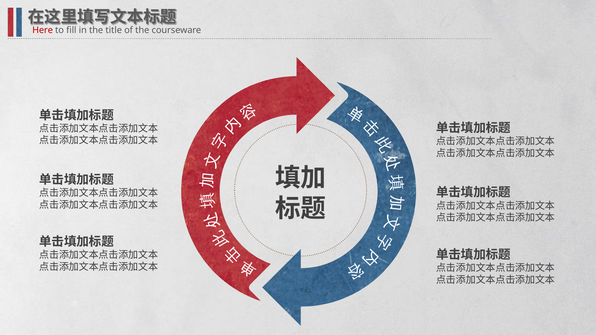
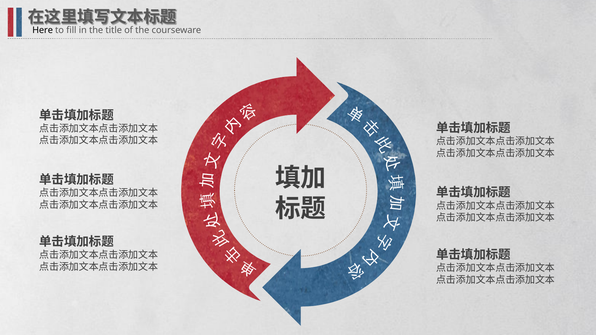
Here colour: red -> black (43, 30)
